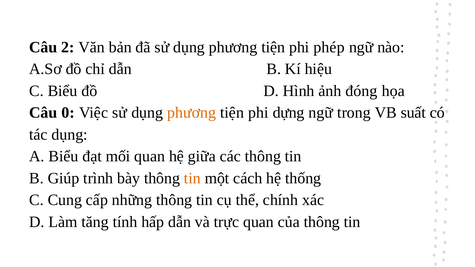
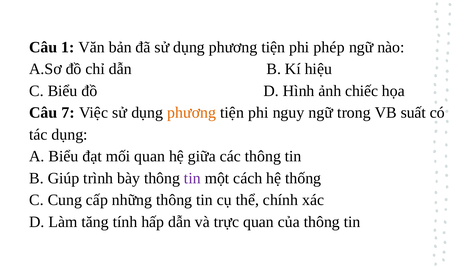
2: 2 -> 1 (68, 47)
đóng: đóng -> chiếc (362, 91)
0: 0 -> 7 (68, 113)
dựng: dựng -> nguy (289, 113)
tin colour: orange -> purple (192, 178)
